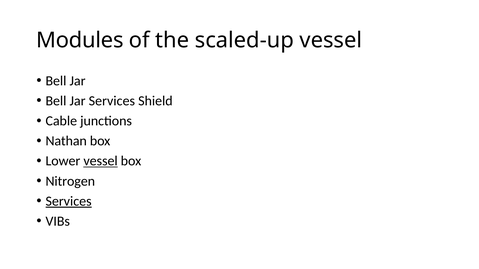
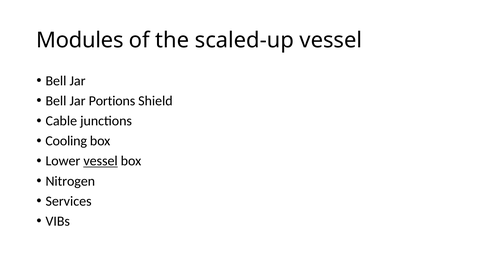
Jar Services: Services -> Portions (112, 101)
Nathan: Nathan -> Cooling (66, 141)
Services underline: present -> none (69, 201)
